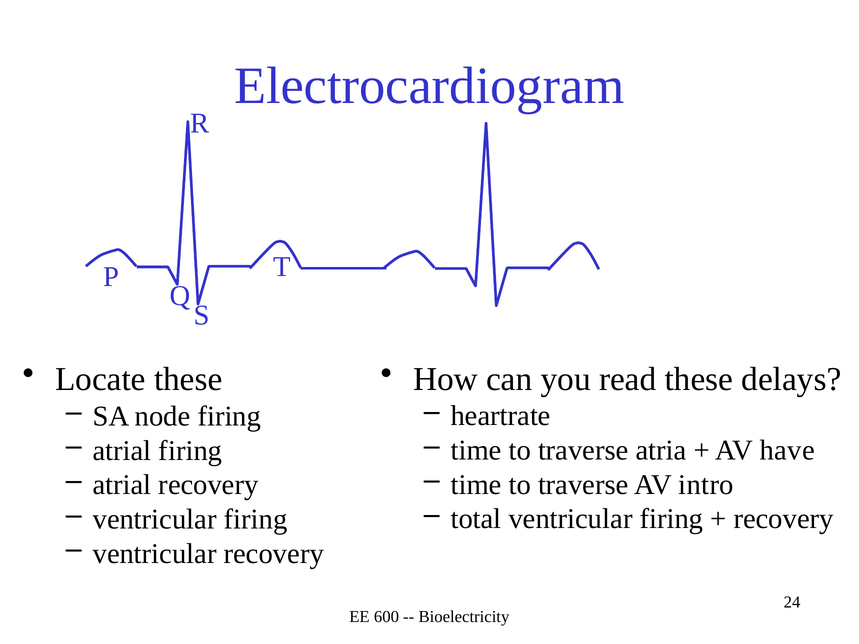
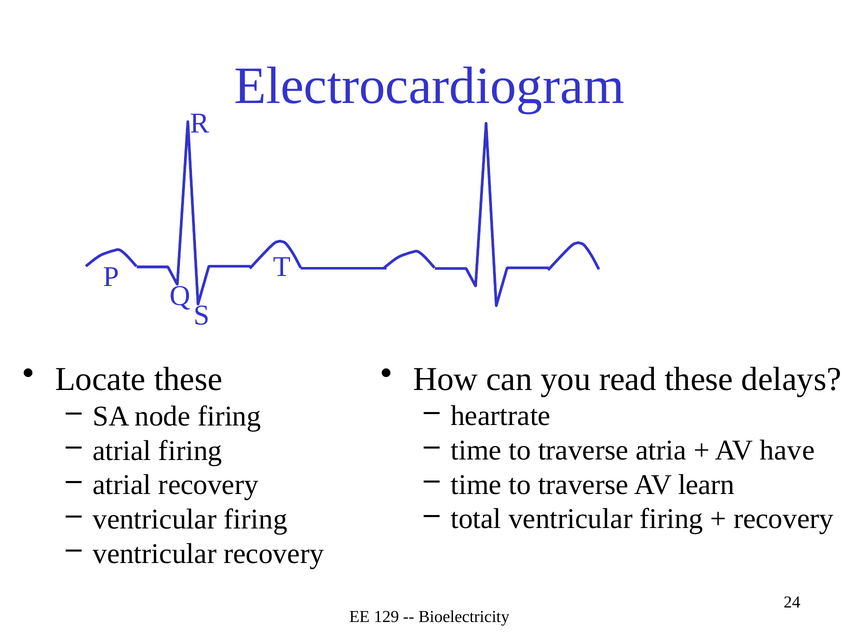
intro: intro -> learn (706, 485)
600: 600 -> 129 (386, 617)
